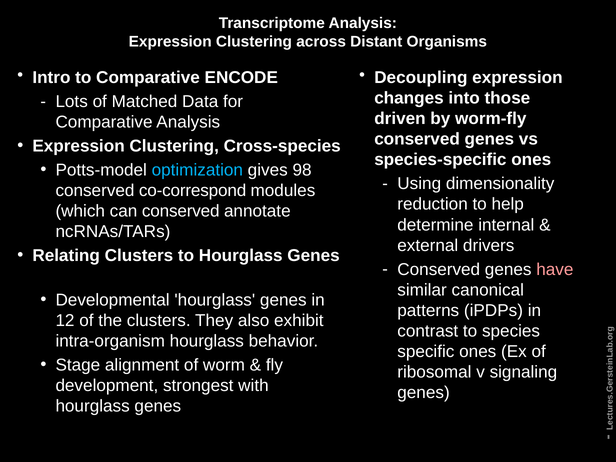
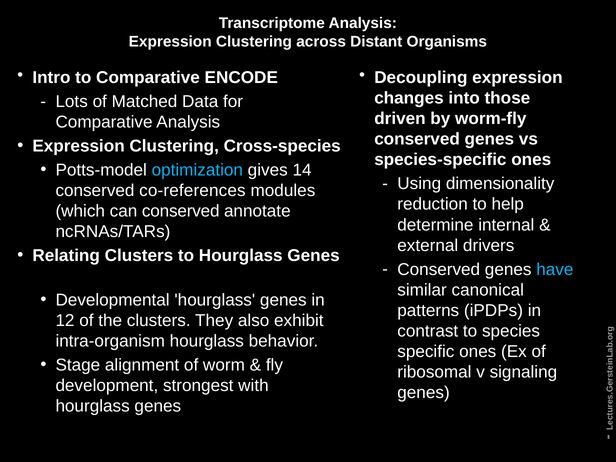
98: 98 -> 14 (302, 170)
co-correspond: co-correspond -> co-references (192, 191)
have colour: pink -> light blue (555, 269)
